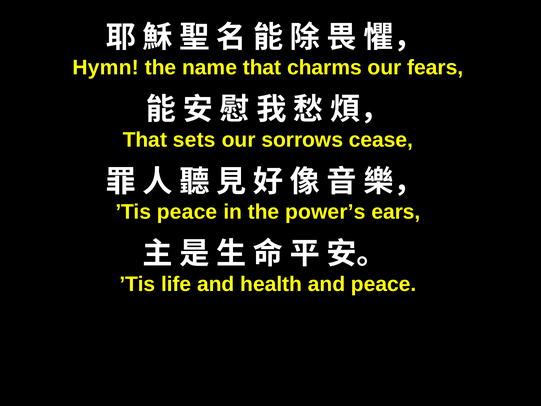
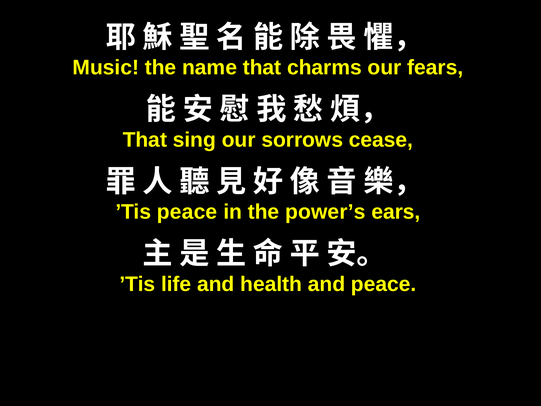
Hymn: Hymn -> Music (106, 68)
sets: sets -> sing (194, 140)
